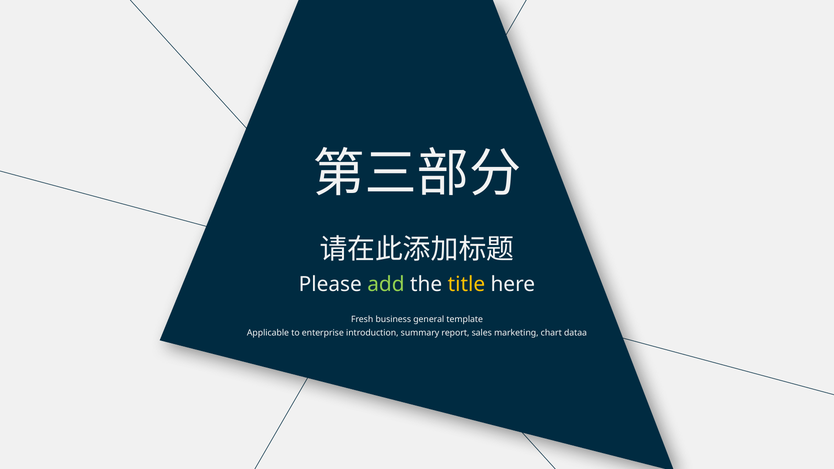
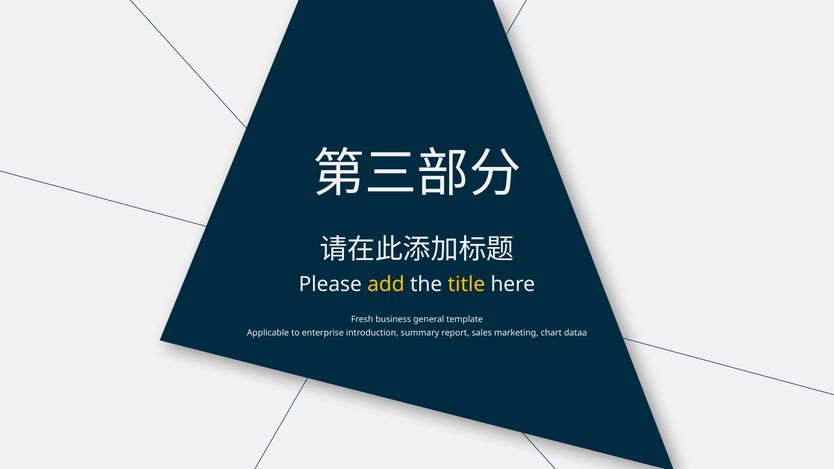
add colour: light green -> yellow (386, 284)
